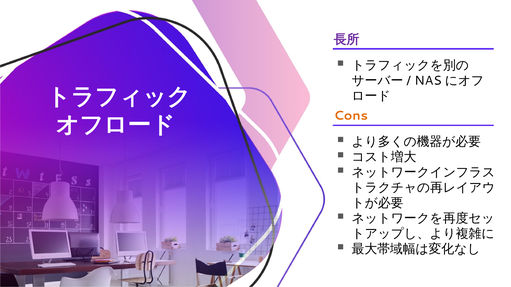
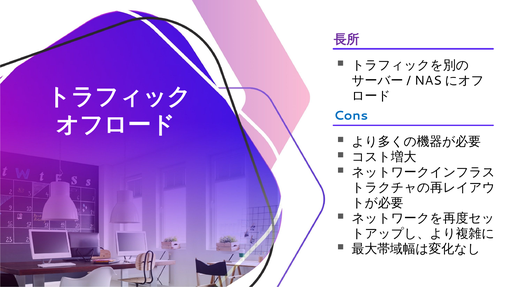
Cons colour: orange -> blue (351, 116)
